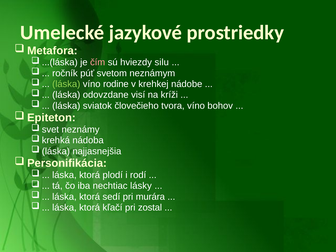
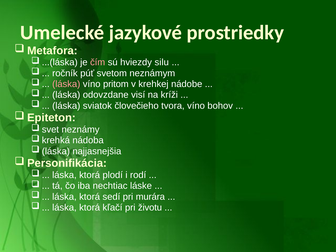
láska colour: light green -> pink (66, 84)
rodine: rodine -> pritom (116, 84)
lásky: lásky -> láske (141, 186)
zostal: zostal -> životu (150, 208)
